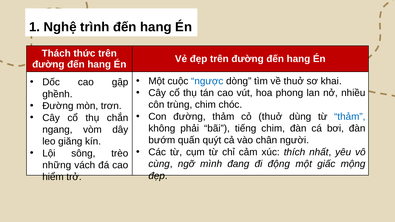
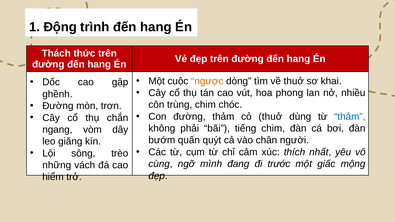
Nghệ: Nghệ -> Động (60, 27)
ngược colour: blue -> orange (207, 81)
động: động -> trước (279, 164)
